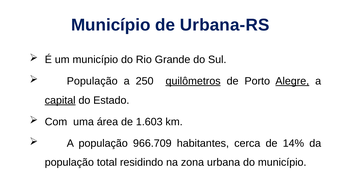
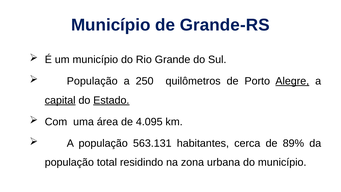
Urbana-RS: Urbana-RS -> Grande-RS (225, 25)
quilômetros underline: present -> none (193, 81)
Estado underline: none -> present (111, 100)
1.603: 1.603 -> 4.095 (149, 122)
966.709: 966.709 -> 563.131 (152, 143)
14%: 14% -> 89% (293, 143)
